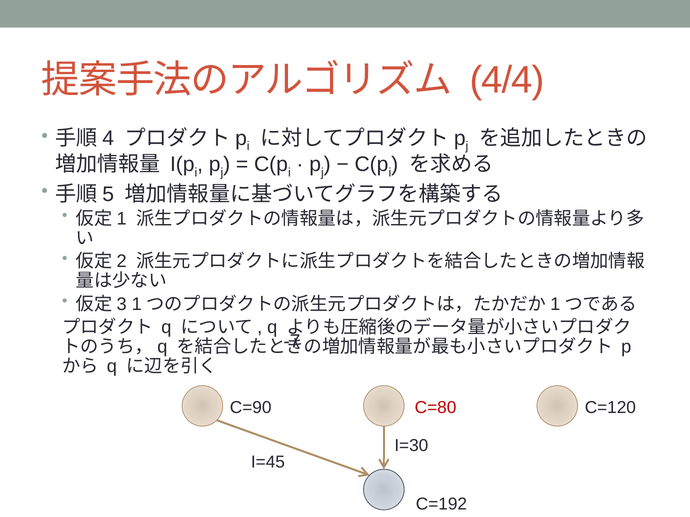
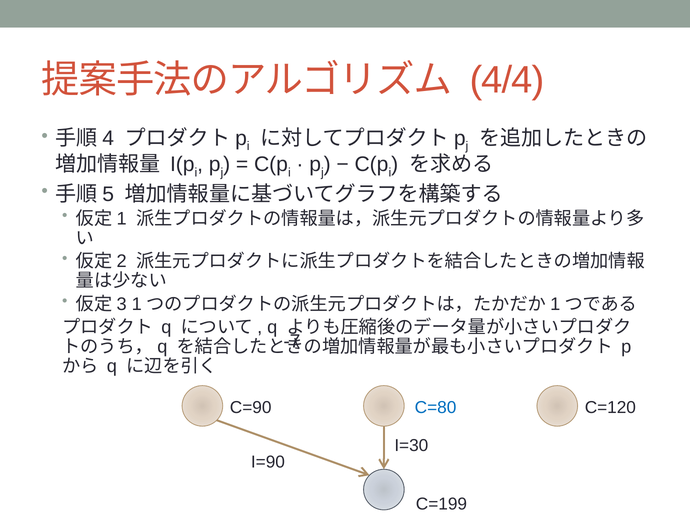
C=80 colour: red -> blue (436, 408)
I=45: I=45 -> I=90 (268, 463)
C=192: C=192 -> C=199 (441, 505)
